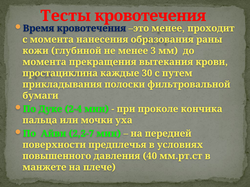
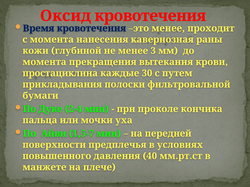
Тесты: Тесты -> Оксид (66, 16)
образования: образования -> кавернозная (162, 40)
2,2-7: 2,2-7 -> 1,5-7 (81, 134)
